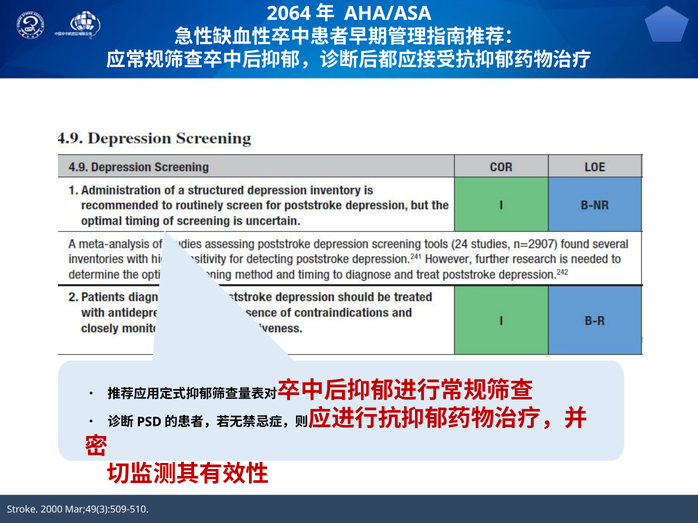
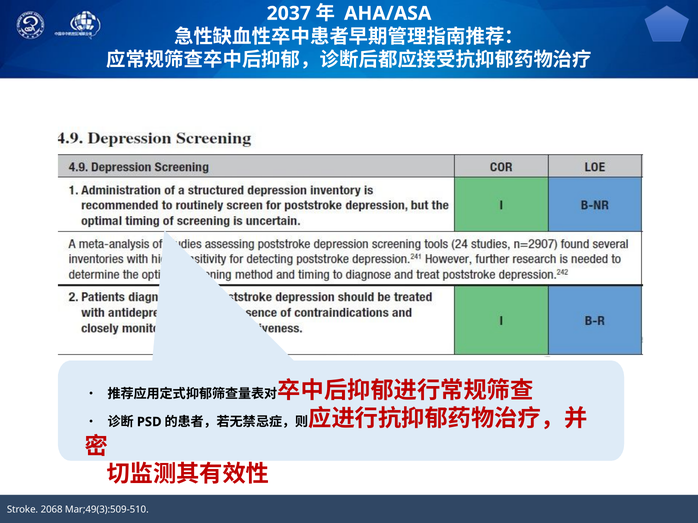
2064: 2064 -> 2037 (289, 13)
2000: 2000 -> 2068 (52, 510)
